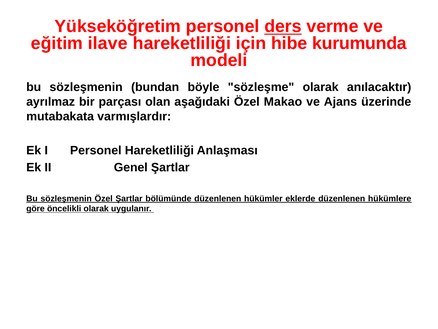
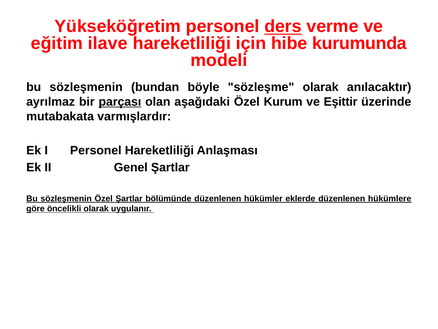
parçası underline: none -> present (120, 102)
Makao: Makao -> Kurum (283, 102)
Ajans: Ajans -> Eşittir (341, 102)
